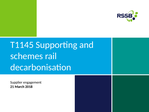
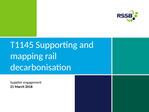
schemes: schemes -> mapping (27, 56)
